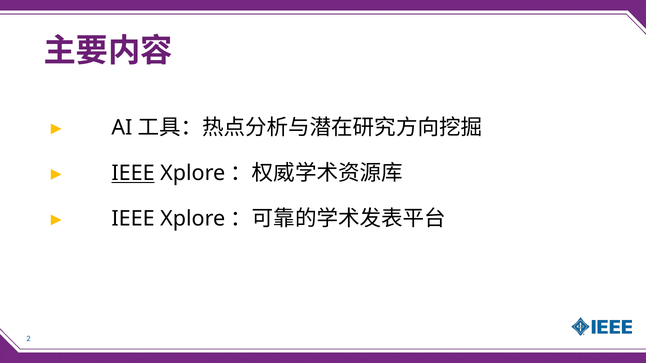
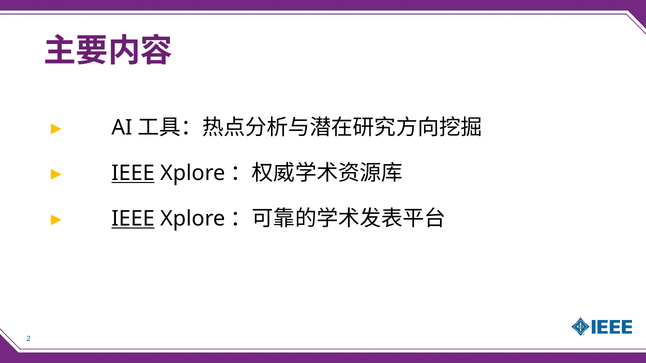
IEEE underline: none -> present (133, 219)
